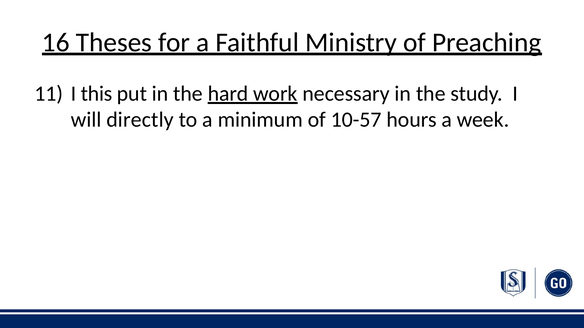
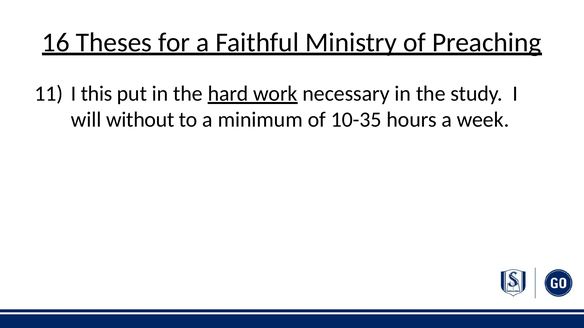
directly: directly -> without (140, 120)
10-57: 10-57 -> 10-35 (356, 120)
